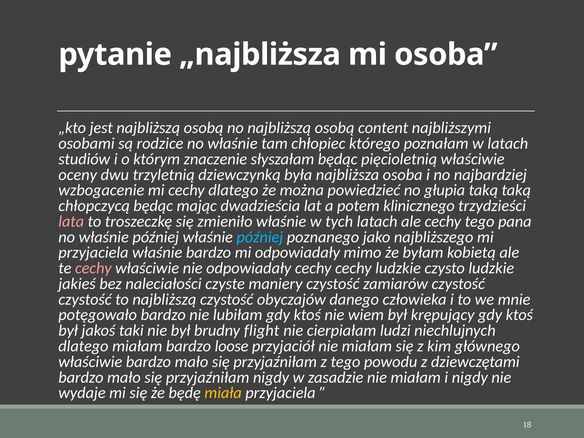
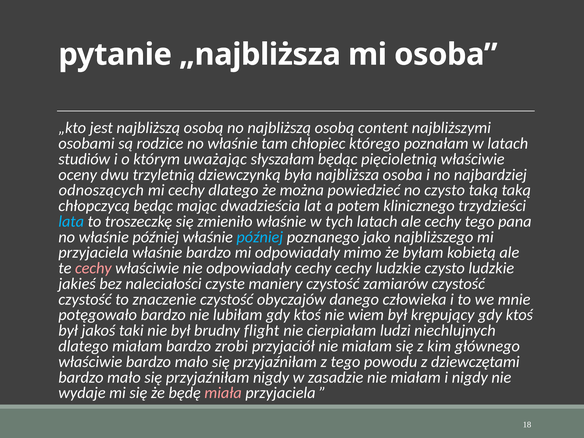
znaczenie: znaczenie -> uważając (215, 159)
wzbogacenie: wzbogacenie -> odnoszących (101, 190)
no głupia: głupia -> czysto (445, 190)
lata colour: pink -> light blue (71, 221)
to najbliższą: najbliższą -> znaczenie (164, 299)
loose: loose -> zrobi (231, 346)
miała colour: yellow -> pink (223, 393)
